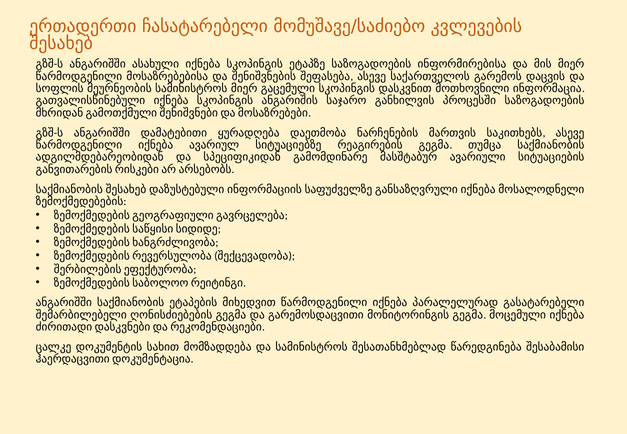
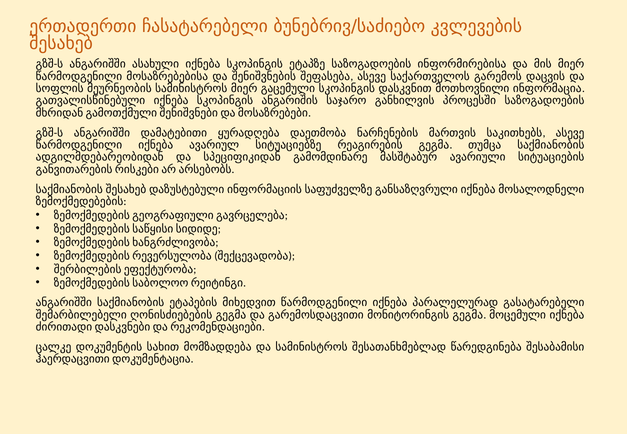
მომუშავე/საძიებო: მომუშავე/საძიებო -> ბუნებრივ/საძიებო (349, 26)
